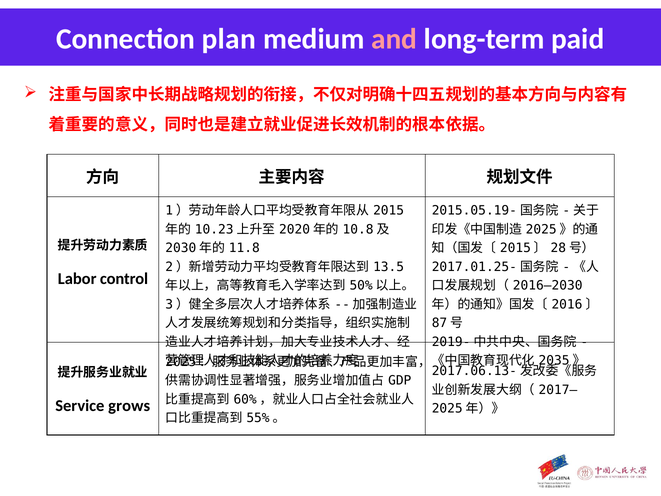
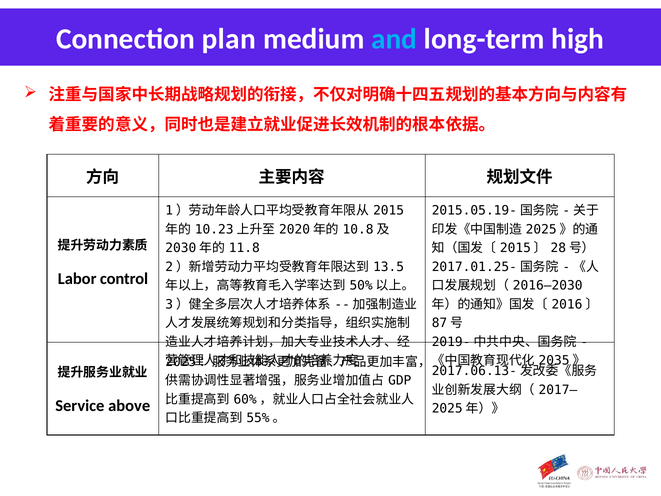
and colour: pink -> light blue (394, 39)
paid: paid -> high (578, 39)
grows: grows -> above (129, 406)
